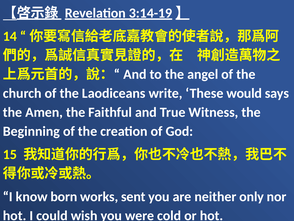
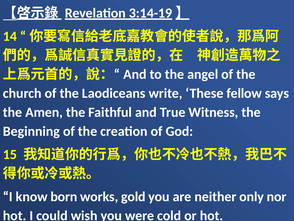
would: would -> fellow (244, 93)
sent: sent -> gold (133, 196)
